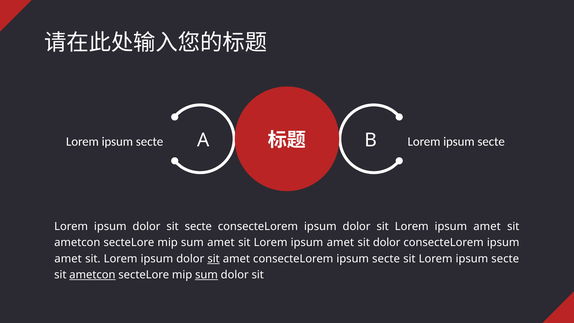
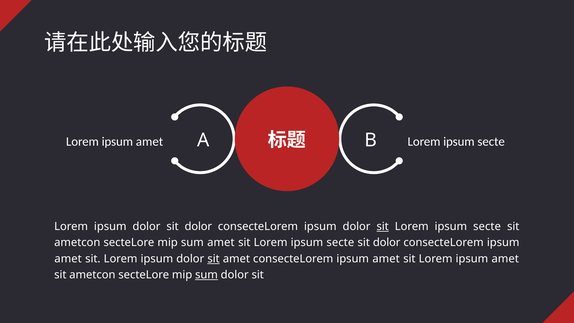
secte: secte -> amet (150, 141)
dolor sit secte: secte -> dolor (198, 226)
sit underline: none -> present (383, 226)
amet: amet -> secte (487, 226)
amet: amet -> secte (340, 243)
amet consecteLorem ipsum secte: secte -> amet (386, 259)
sit Lorem ipsum secte: secte -> amet (505, 259)
ametcon underline: present -> none (92, 275)
